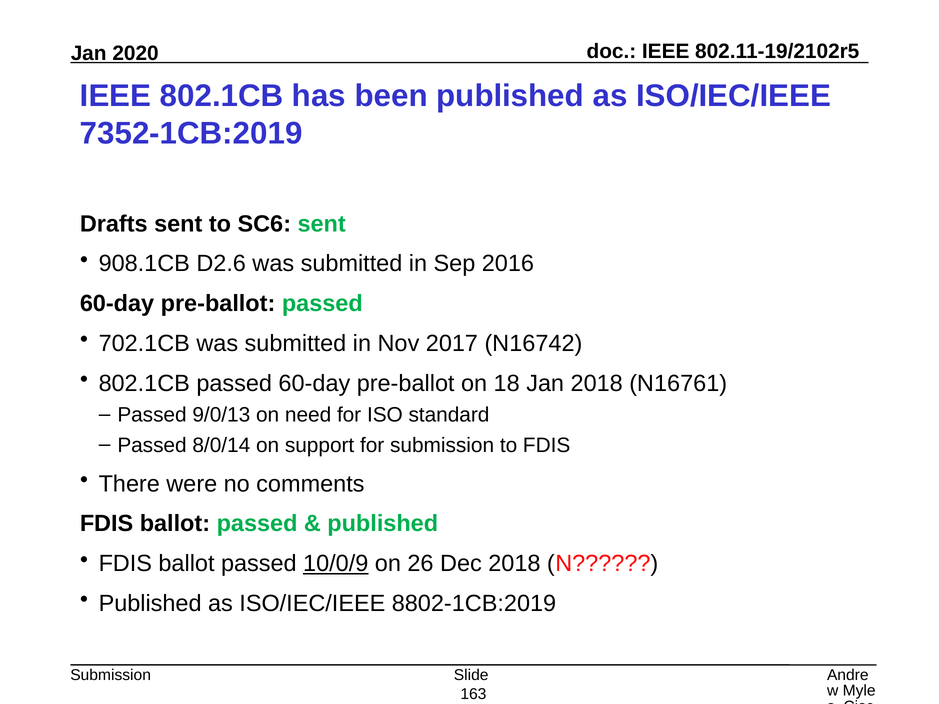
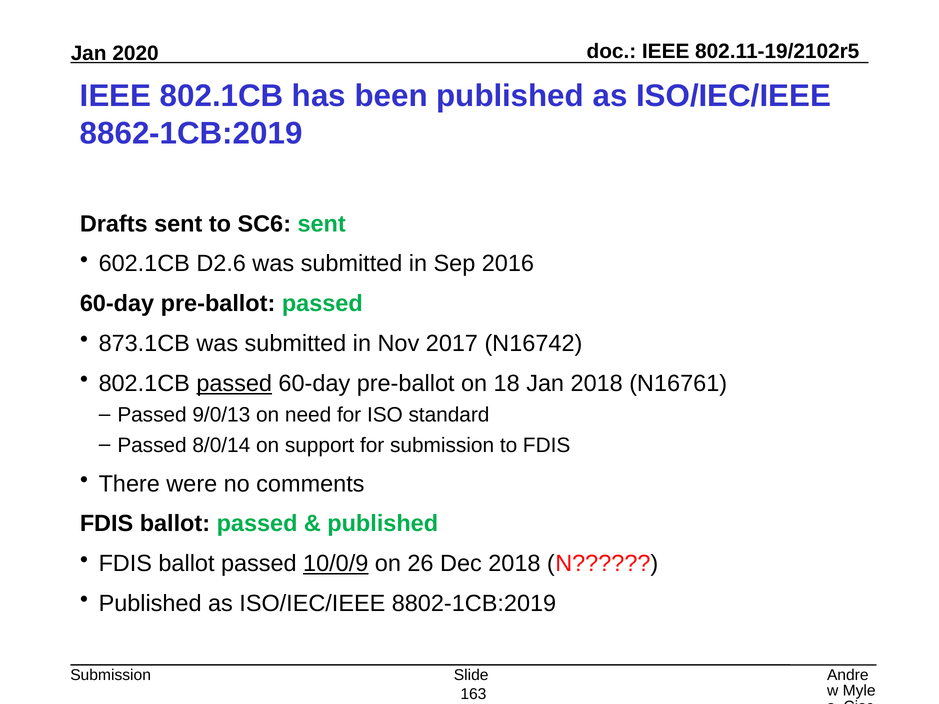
7352-1CB:2019: 7352-1CB:2019 -> 8862-1CB:2019 (191, 134)
908.1CB: 908.1CB -> 602.1CB (144, 264)
702.1CB: 702.1CB -> 873.1CB (144, 344)
passed underline: none -> present (234, 384)
